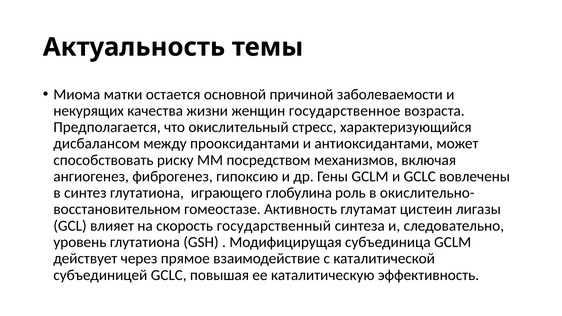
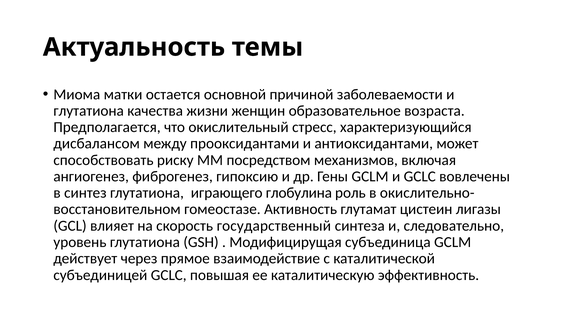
некурящих: некурящих -> глутатиона (89, 111)
государственное: государственное -> образовательное (345, 111)
